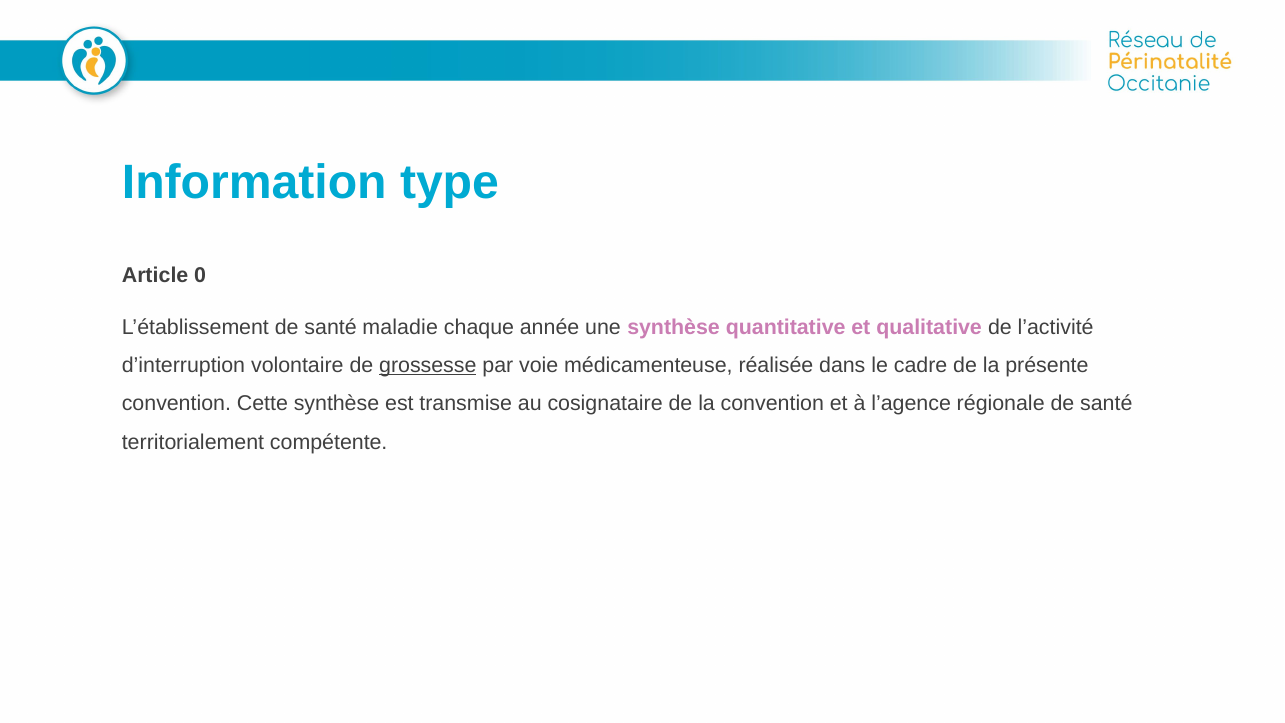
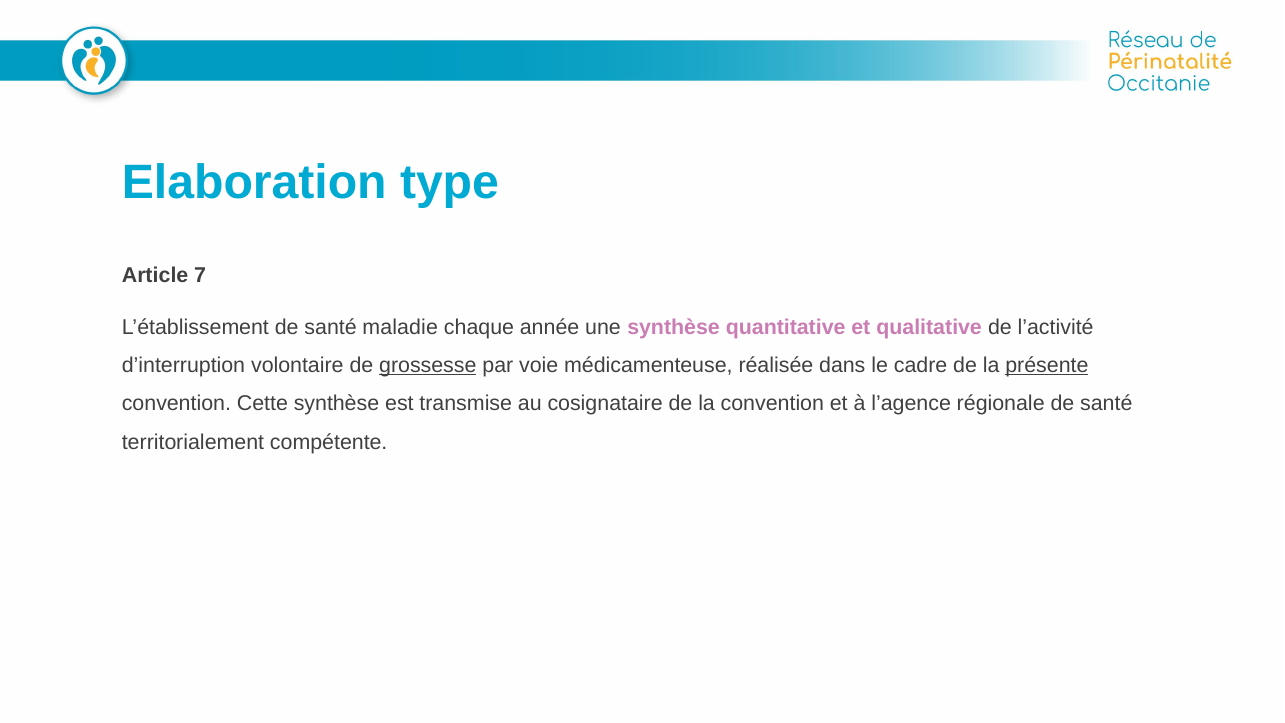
Information: Information -> Elaboration (254, 182)
0: 0 -> 7 (200, 275)
présente underline: none -> present (1047, 365)
